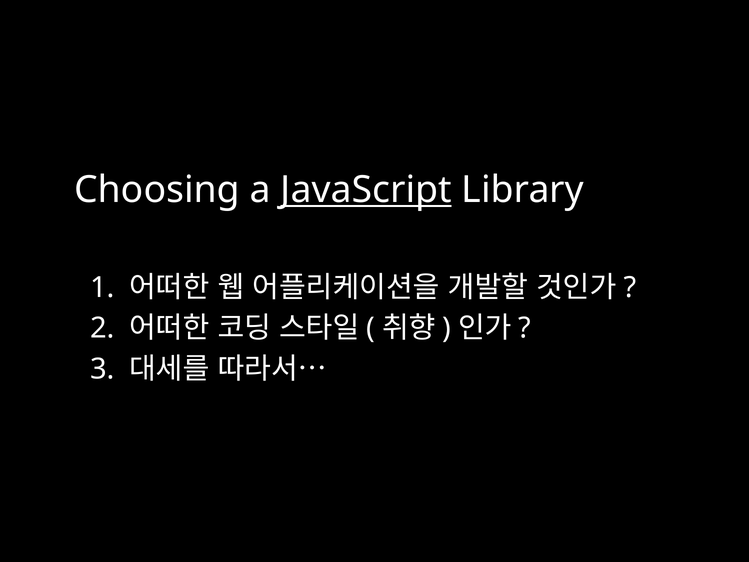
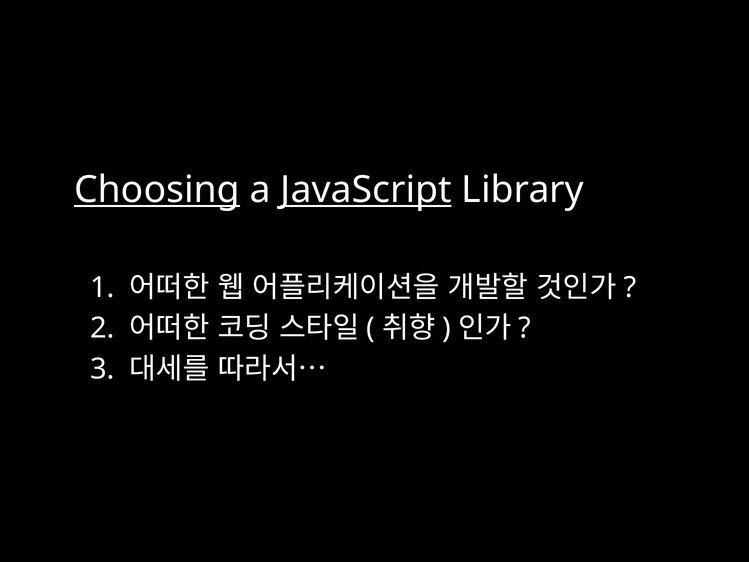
Choosing underline: none -> present (157, 190)
